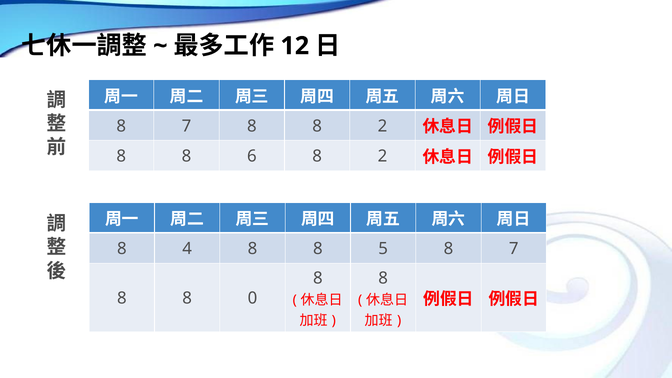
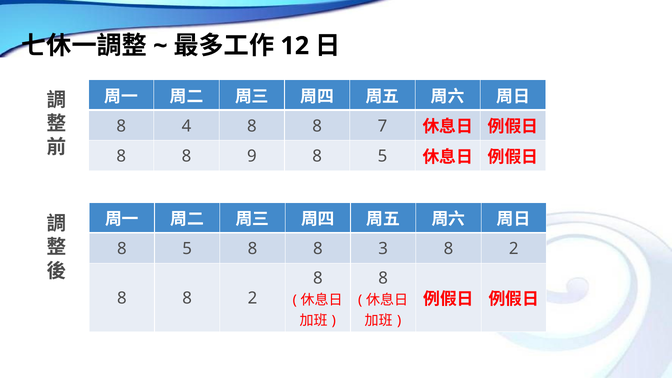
7: 7 -> 4 (187, 126)
8 8 2: 2 -> 7 (382, 126)
6: 6 -> 9 (252, 156)
2: 2 -> 5 (382, 156)
4: 4 -> 5 (187, 249)
5: 5 -> 3 (383, 249)
7: 7 -> 2 (514, 249)
8 8 0: 0 -> 2 (252, 298)
